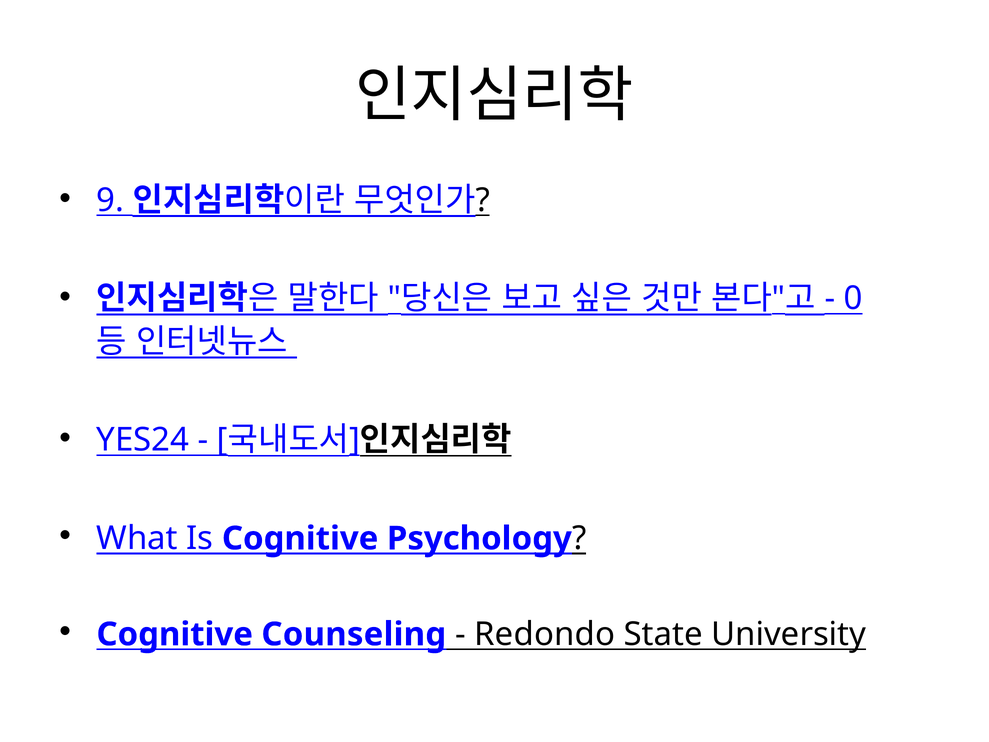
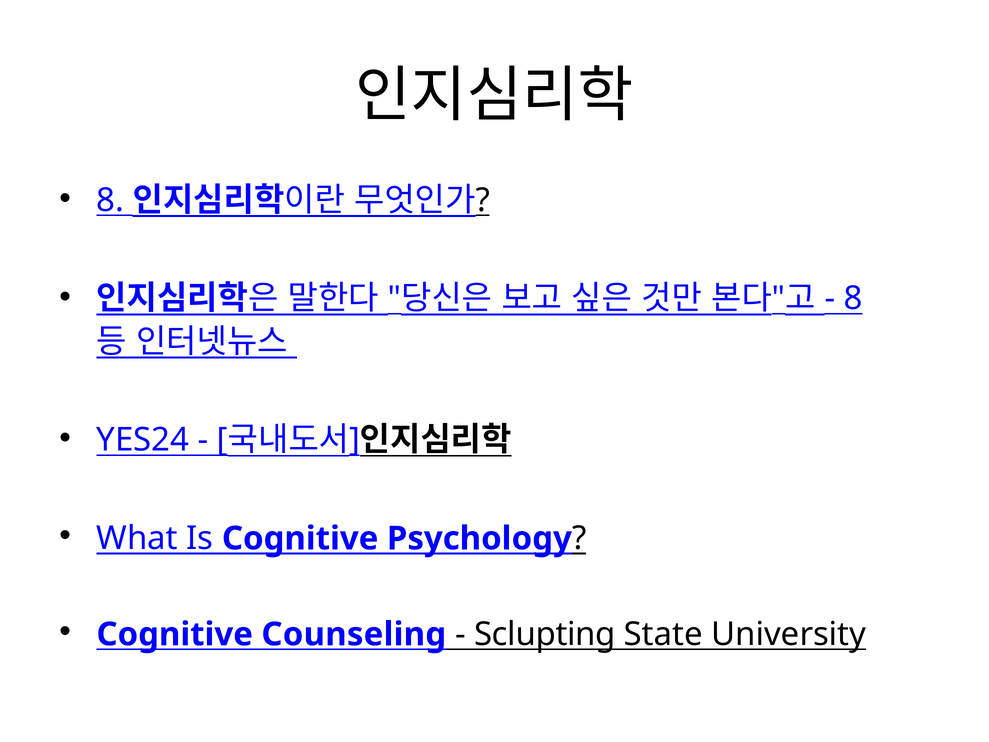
9: 9 -> 8 (110, 200)
0: 0 -> 8 (853, 299)
Redondo: Redondo -> Sclupting (545, 634)
